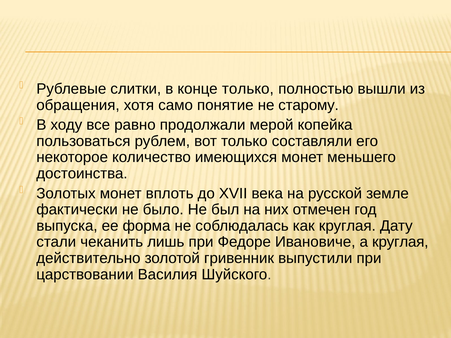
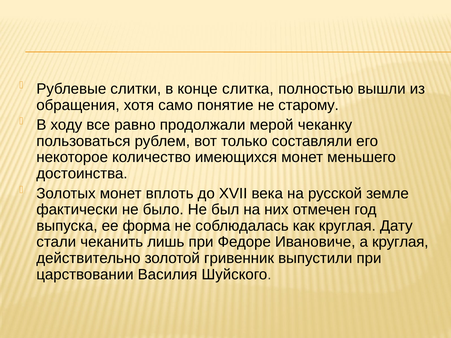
конце только: только -> слитка (248, 89)
копейка: копейка -> чеканку (325, 125)
